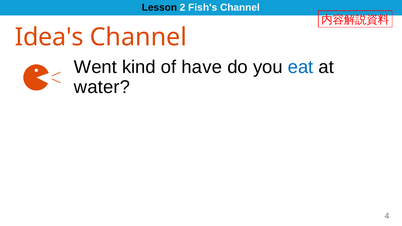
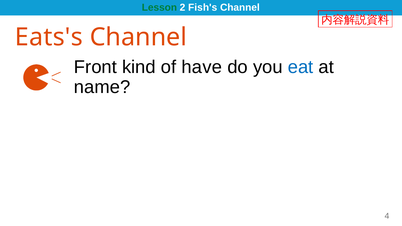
Lesson colour: black -> green (159, 8)
Idea's: Idea's -> Eats's (49, 37)
Went: Went -> Front (95, 67)
water: water -> name (102, 87)
